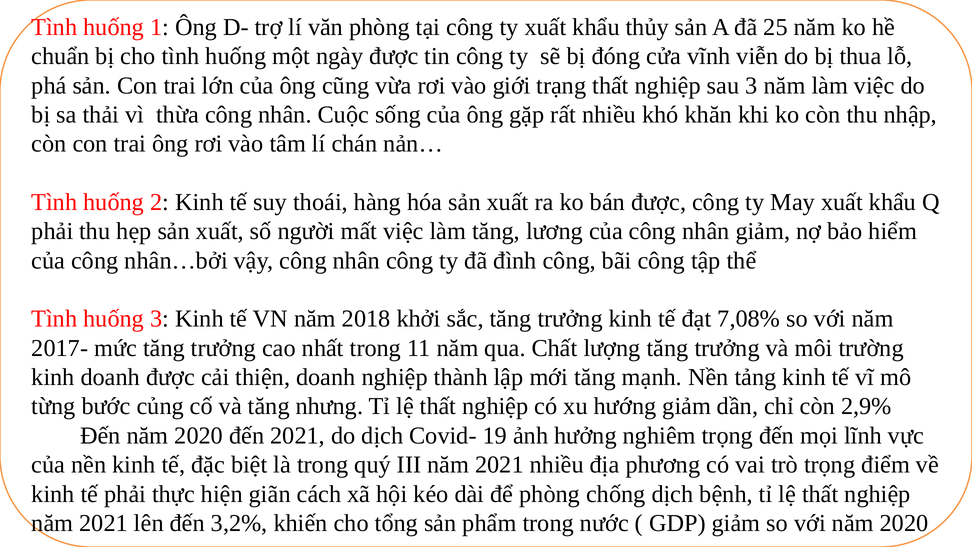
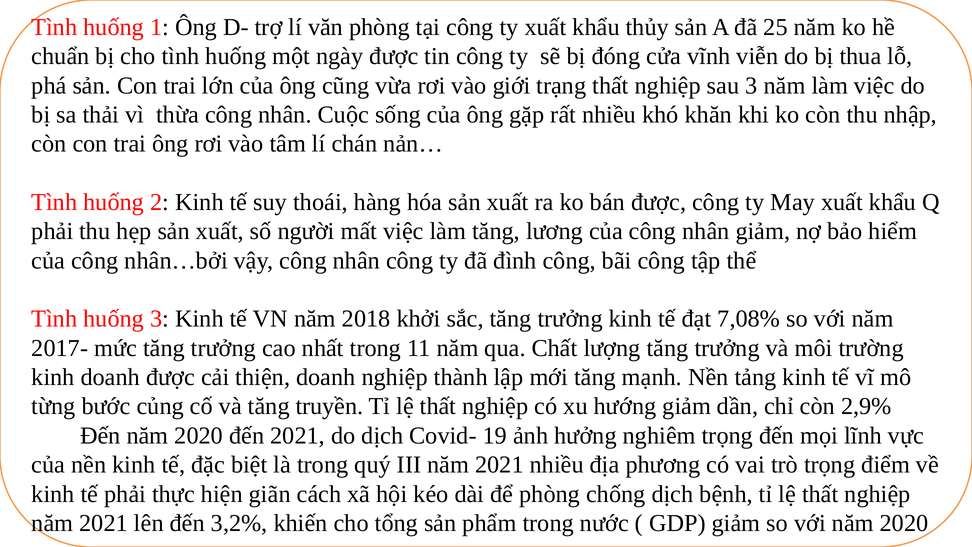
nhưng: nhưng -> truyền (329, 406)
